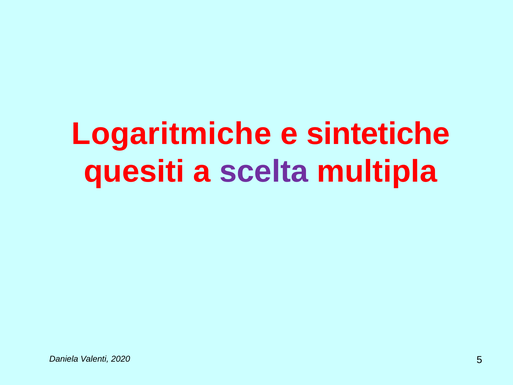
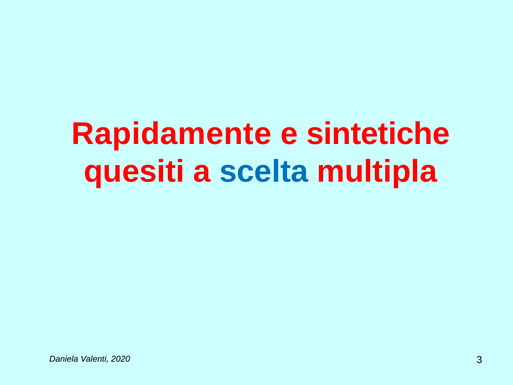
Logaritmiche: Logaritmiche -> Rapidamente (172, 134)
scelta colour: purple -> blue (264, 171)
5: 5 -> 3 (479, 360)
